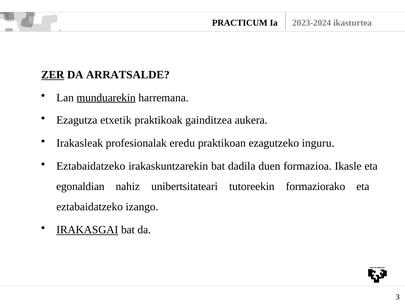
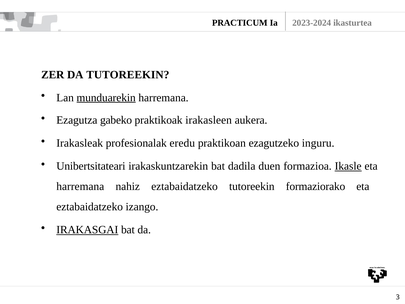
ZER underline: present -> none (53, 75)
DA ARRATSALDE: ARRATSALDE -> TUTOREEKIN (128, 75)
etxetik: etxetik -> gabeko (116, 120)
gainditzea: gainditzea -> irakasleen (209, 120)
Eztabaidatzeko: Eztabaidatzeko -> Unibertsitateari (91, 166)
Ikasle underline: none -> present (348, 166)
egonaldian: egonaldian -> harremana (80, 186)
nahiz unibertsitateari: unibertsitateari -> eztabaidatzeko (185, 186)
